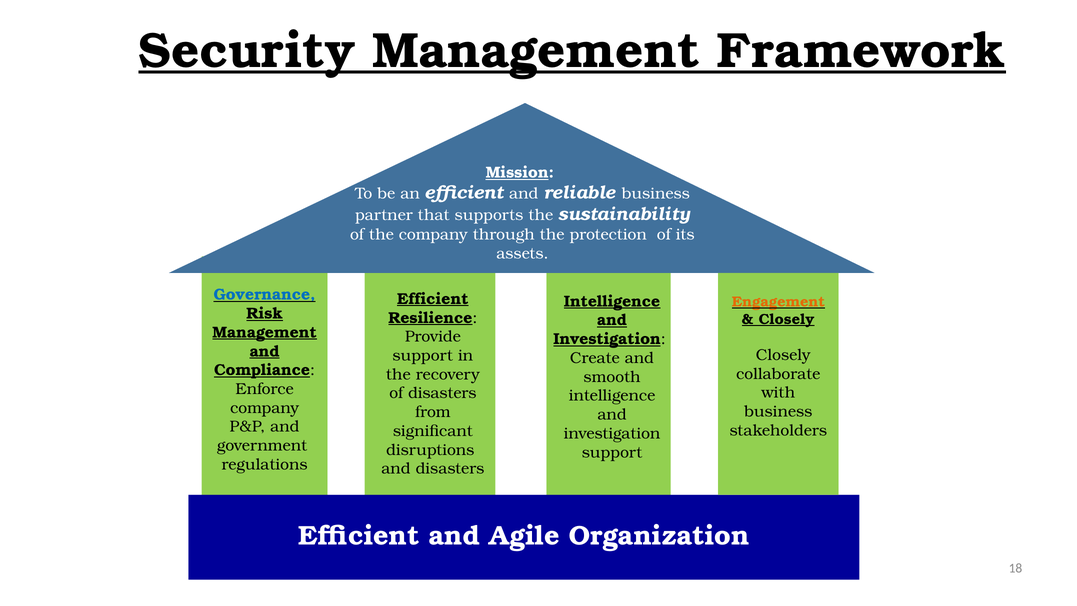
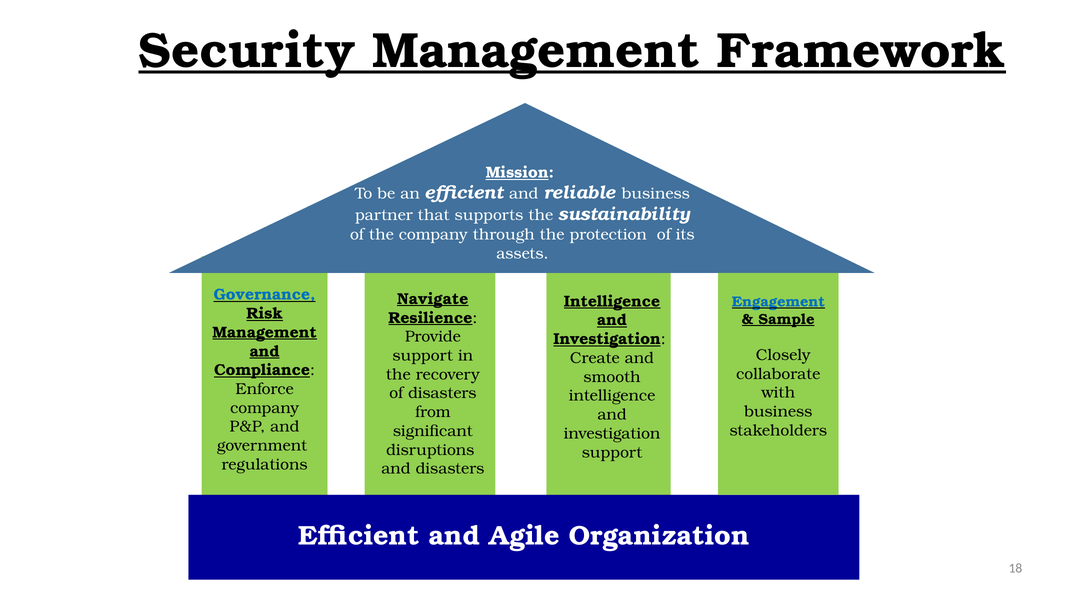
Efficient: Efficient -> Navigate (433, 299)
Engagement colour: orange -> blue (778, 302)
Closely: Closely -> Sample (787, 319)
